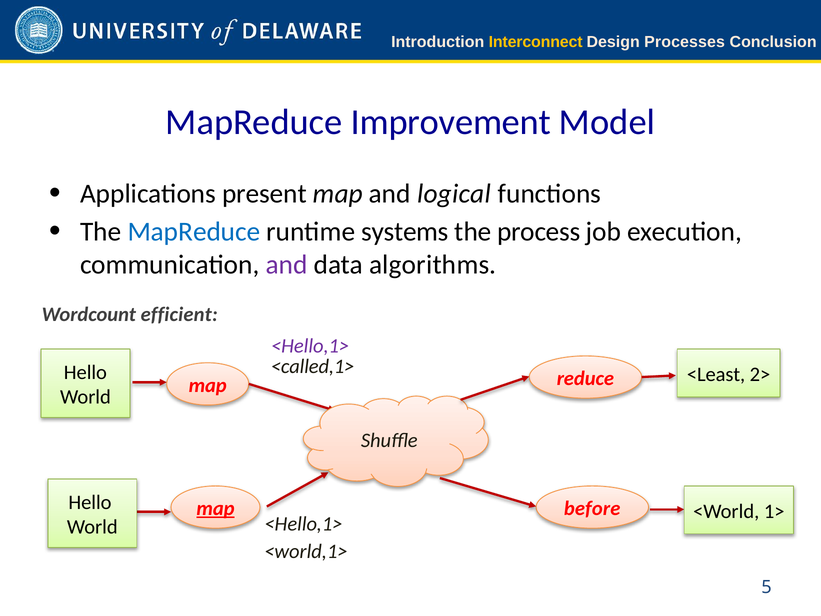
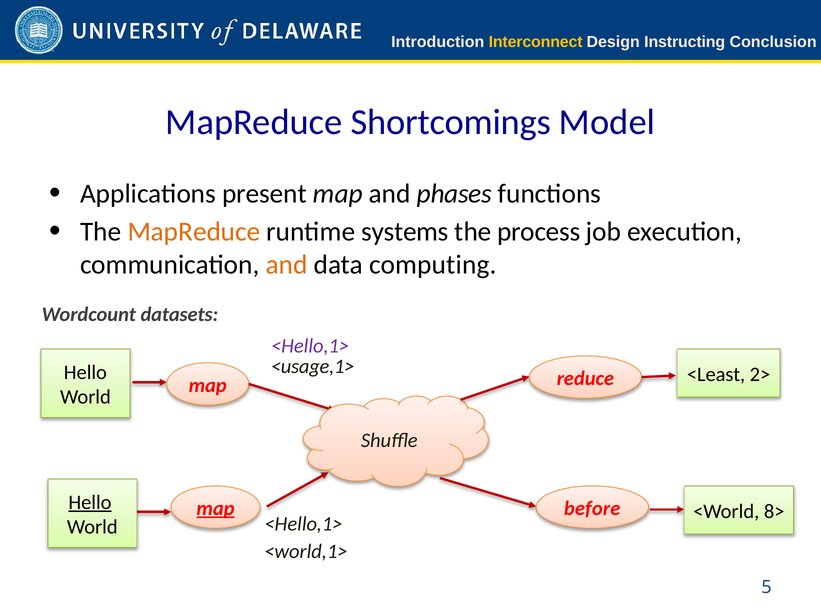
Processes: Processes -> Instructing (685, 42)
Improvement: Improvement -> Shortcomings (451, 122)
logical: logical -> phases (454, 194)
MapReduce colour: blue -> orange (194, 232)
and colour: purple -> orange (287, 265)
algorithms: algorithms -> computing (433, 265)
efficient: efficient -> datasets (179, 314)
<called,1>: <called,1> -> <usage,1> (313, 366)
Hello underline: none -> present (90, 502)
1>: 1> -> 8> (774, 511)
